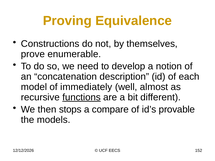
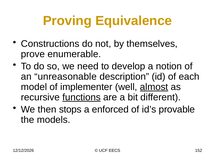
concatenation: concatenation -> unreasonable (66, 77)
immediately: immediately -> implementer (86, 87)
almost underline: none -> present (154, 87)
compare: compare -> enforced (110, 110)
